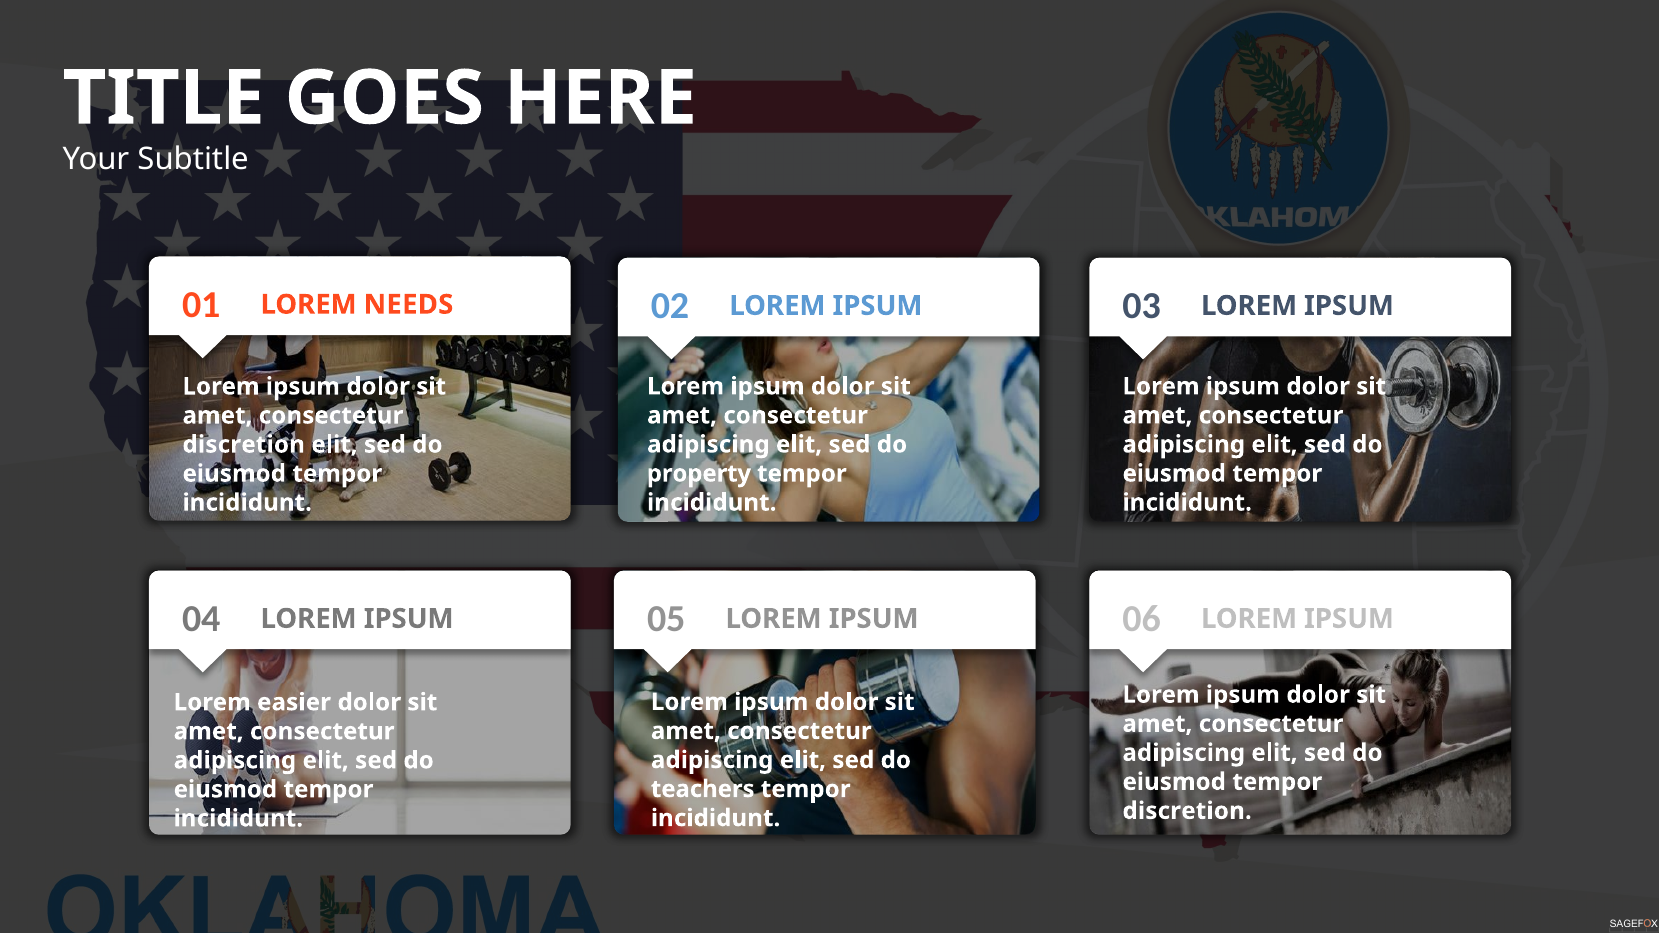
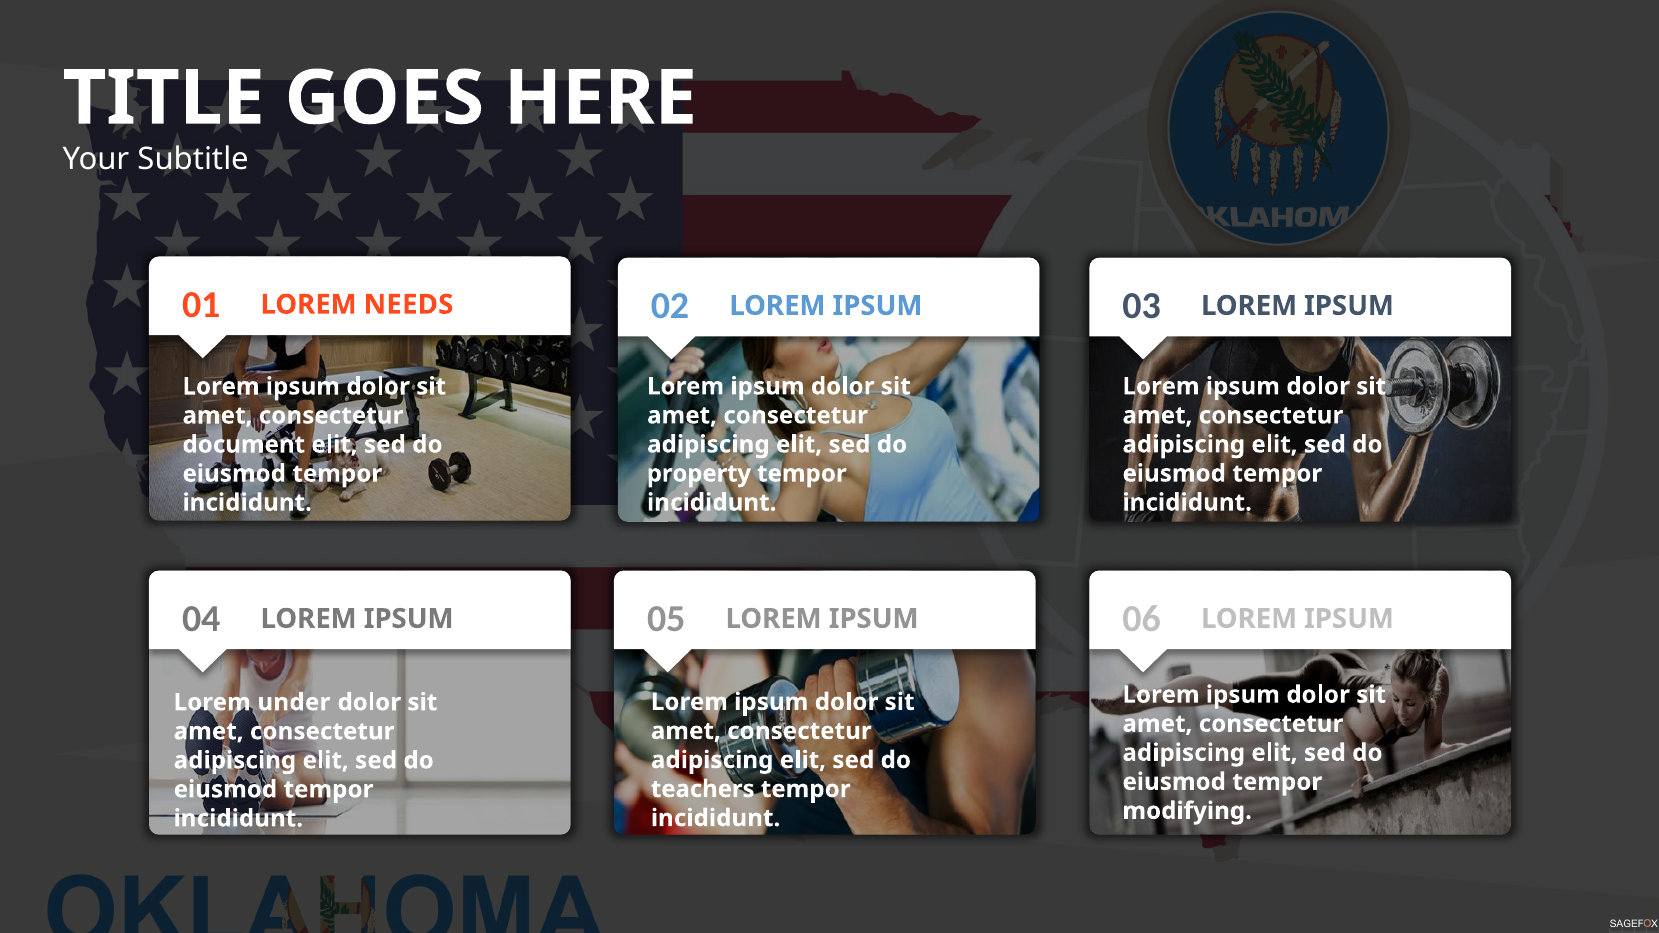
discretion: discretion -> document (244, 445)
easier: easier -> under (294, 702)
discretion: discretion -> modifying (1187, 811)
